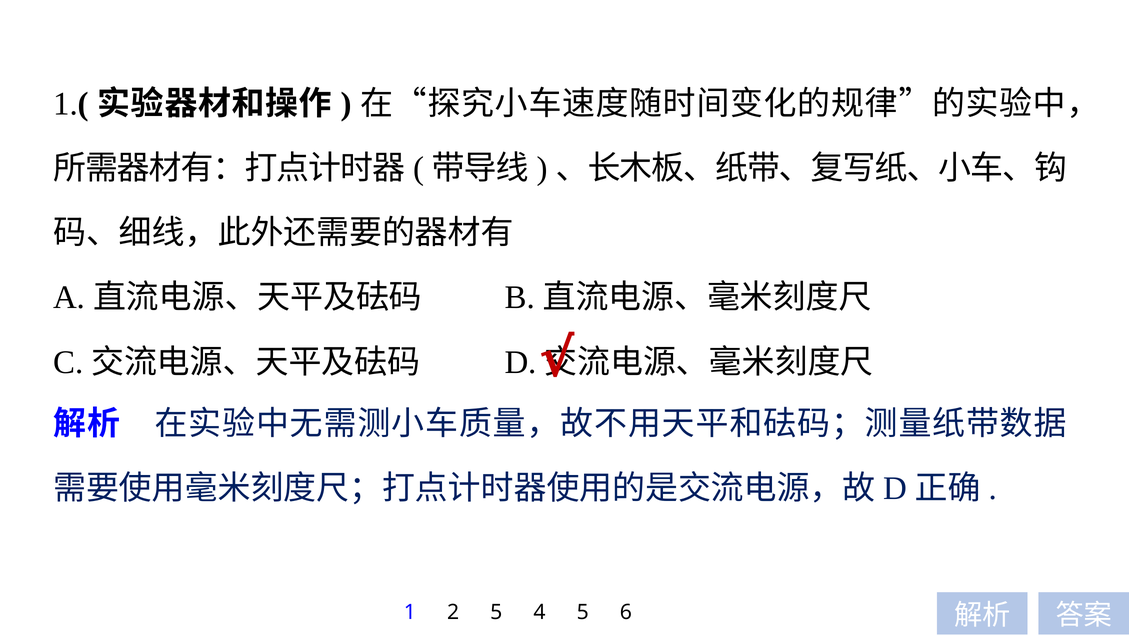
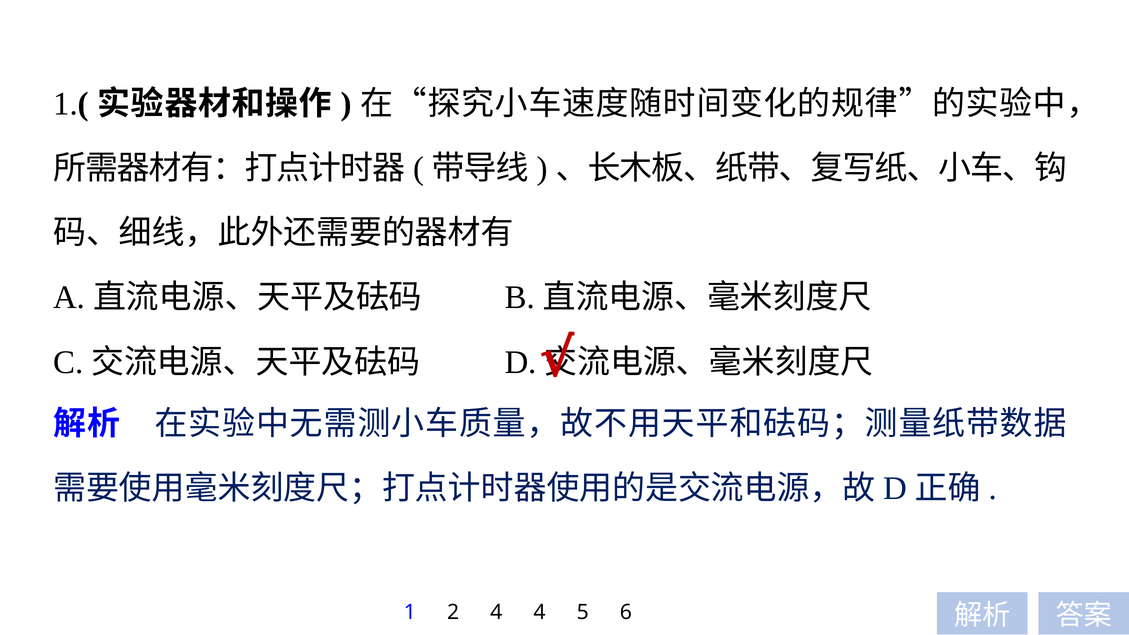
2 5: 5 -> 4 (496, 613)
